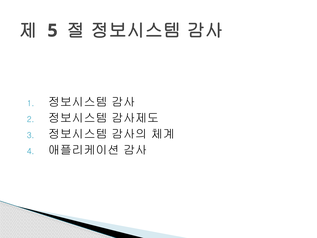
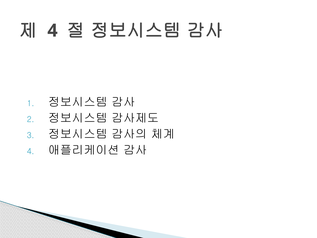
5: 5 -> 4 (52, 31)
